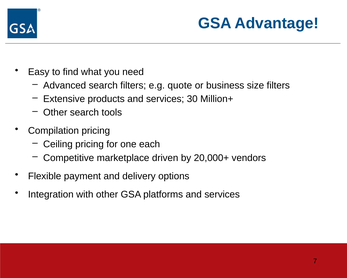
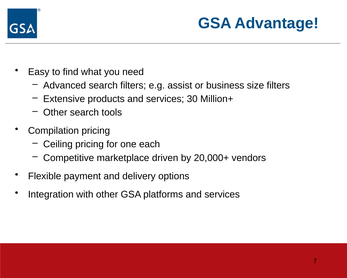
quote: quote -> assist (180, 85)
